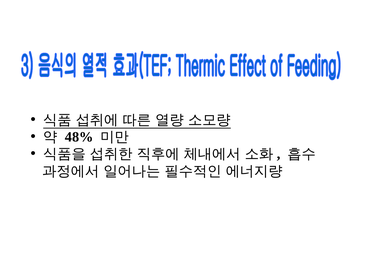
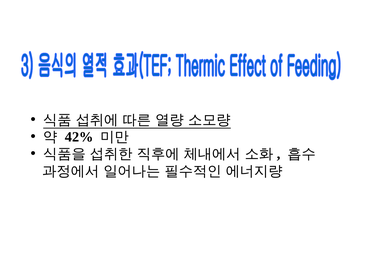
48%: 48% -> 42% (79, 137)
